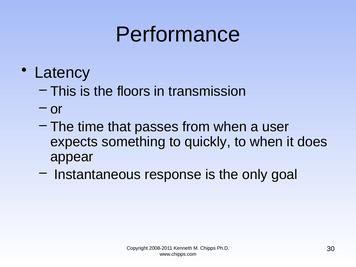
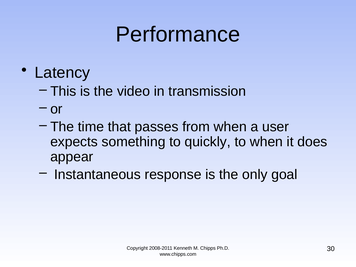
floors: floors -> video (134, 91)
